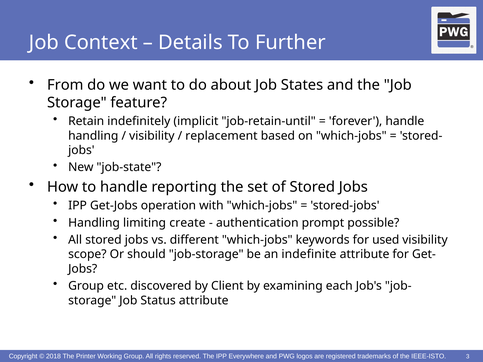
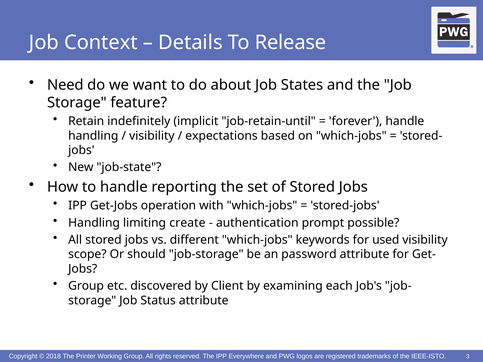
Further: Further -> Release (291, 43)
From: From -> Need (65, 85)
replacement: replacement -> expectations (221, 136)
indefinite: indefinite -> password (309, 255)
